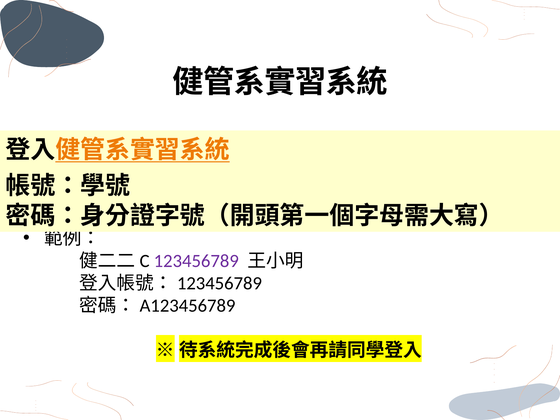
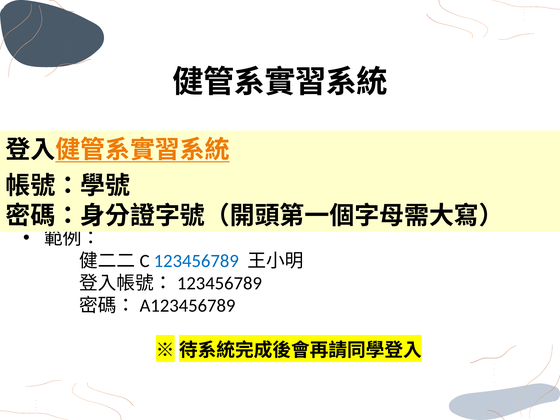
123456789 colour: purple -> blue (196, 261)
